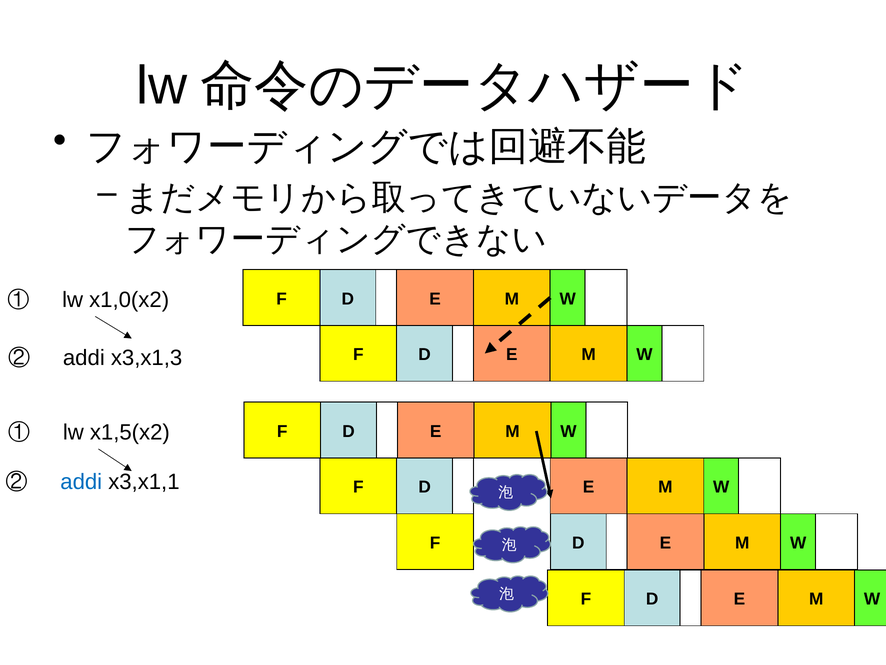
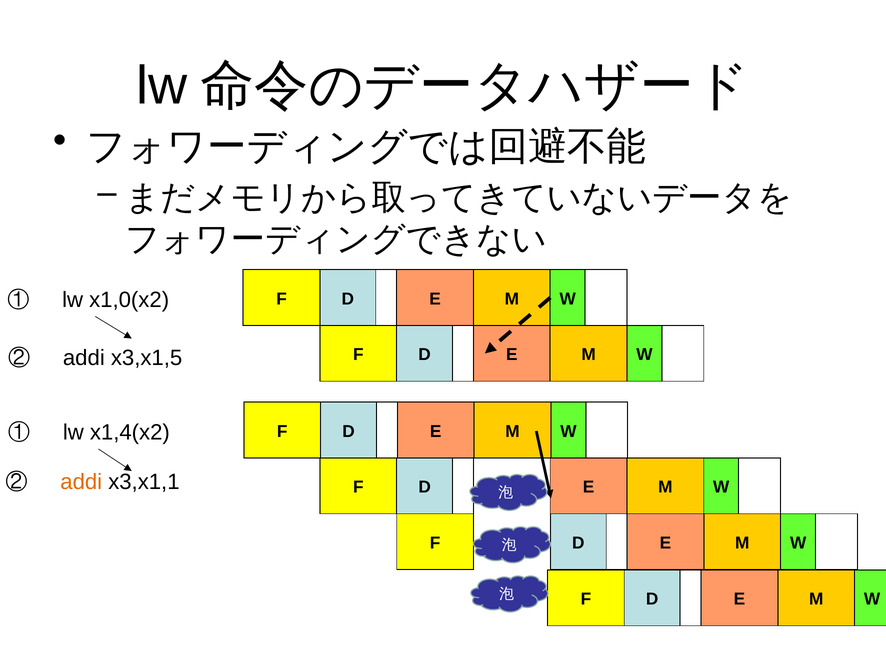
x3,x1,3: x3,x1,3 -> x3,x1,5 (147, 357)
x1,5(x2: x1,5(x2 -> x1,4(x2 (130, 432)
addi colour: blue -> orange (81, 481)
